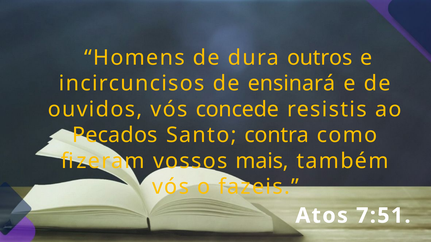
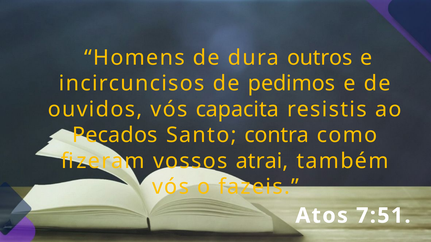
ensinará: ensinará -> pedimos (292, 84)
concede: concede -> capacita (237, 110)
mais: mais -> atrai (262, 161)
